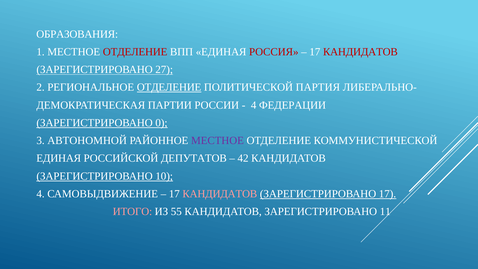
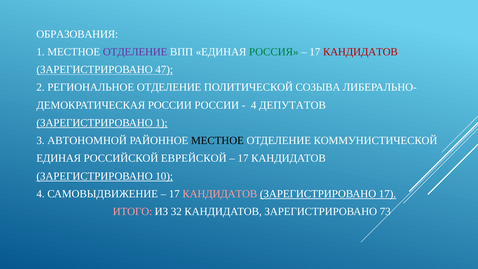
ОТДЕЛЕНИЕ colour: red -> purple (135, 52)
РОССИЯ colour: red -> green (274, 52)
27: 27 -> 47 (164, 70)
ОТДЕЛЕНИЕ underline: present -> none (169, 87)
ПАРТИЯ: ПАРТИЯ -> СОЗЫВА (318, 87)
ПАРТИИ: ПАРТИИ -> РОССИИ (170, 105)
ФЕДЕРАЦИИ: ФЕДЕРАЦИИ -> ДЕПУТАТОВ (292, 105)
ЗАРЕГИСТРИРОВАНО 0: 0 -> 1 (161, 123)
МЕСТНОЕ colour: purple -> black (217, 141)
ДЕПУТАТОВ: ДЕПУТАТОВ -> ЕВРЕЙСКОЙ (194, 158)
42: 42 -> 17 (243, 158)
55: 55 -> 32 (176, 211)
11: 11 -> 73 (385, 211)
